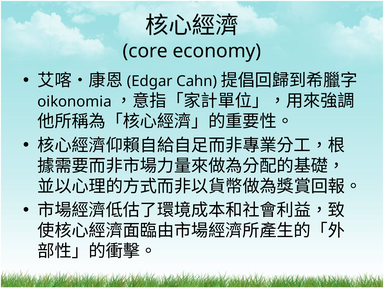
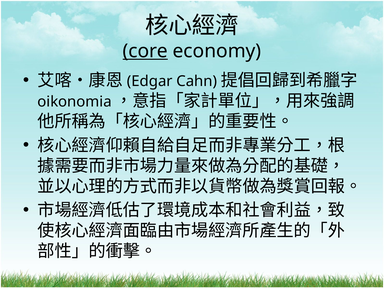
core underline: none -> present (145, 51)
